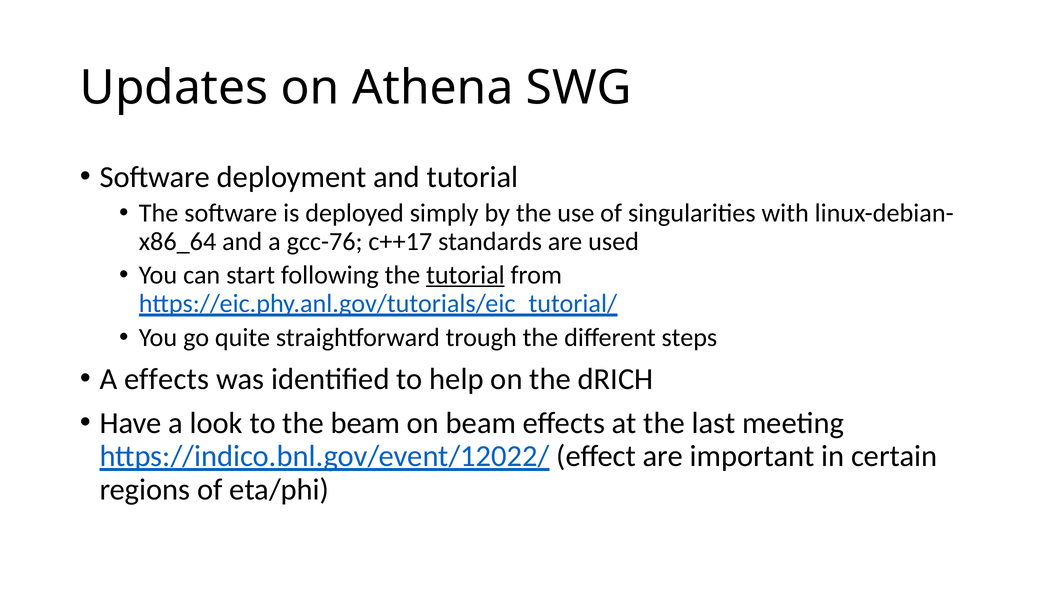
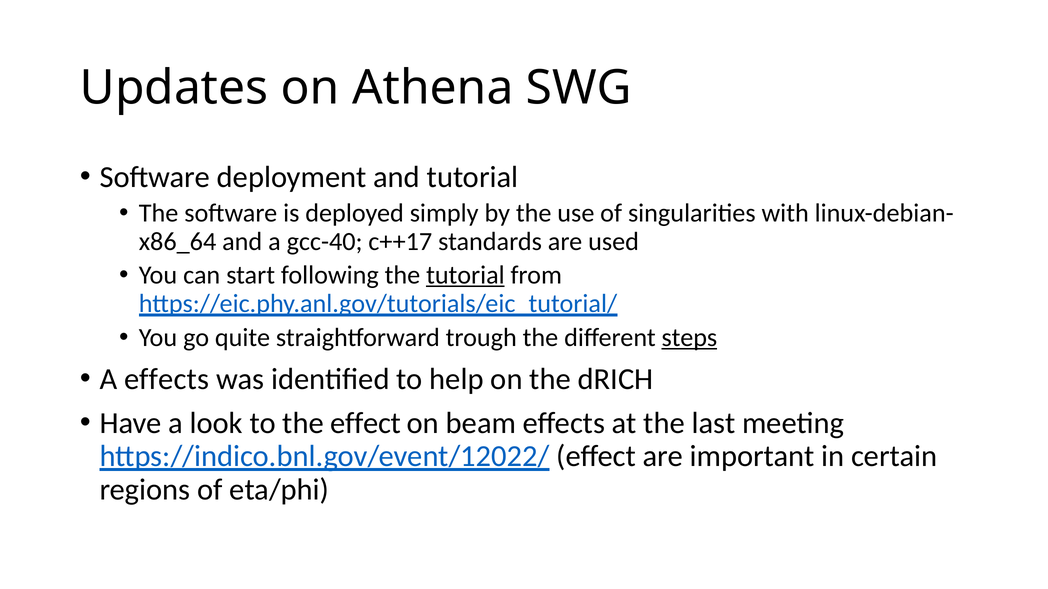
gcc-76: gcc-76 -> gcc-40 (325, 242)
steps underline: none -> present (689, 338)
the beam: beam -> effect (366, 423)
